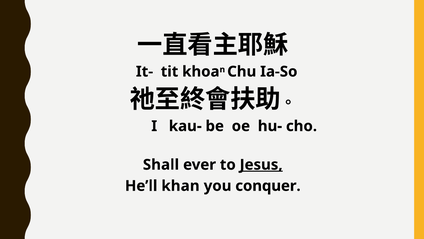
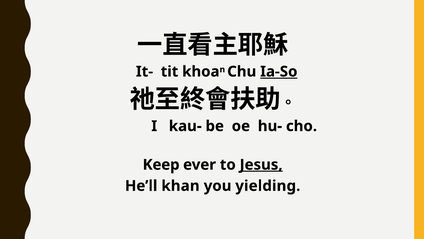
Ia-So underline: none -> present (279, 71)
Shall: Shall -> Keep (161, 164)
conquer: conquer -> yielding (268, 186)
